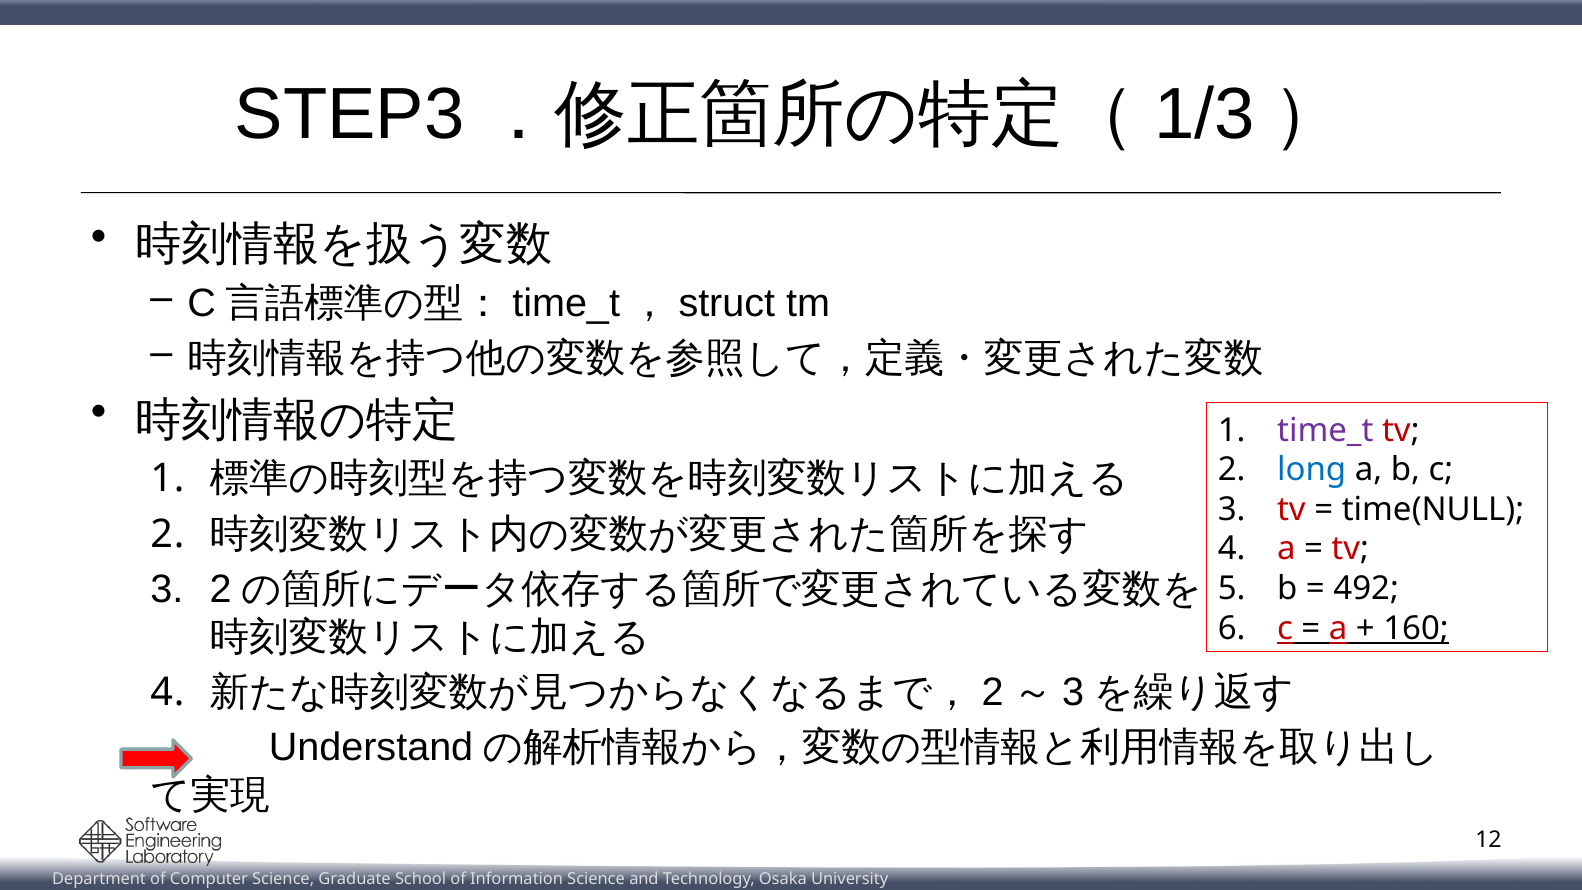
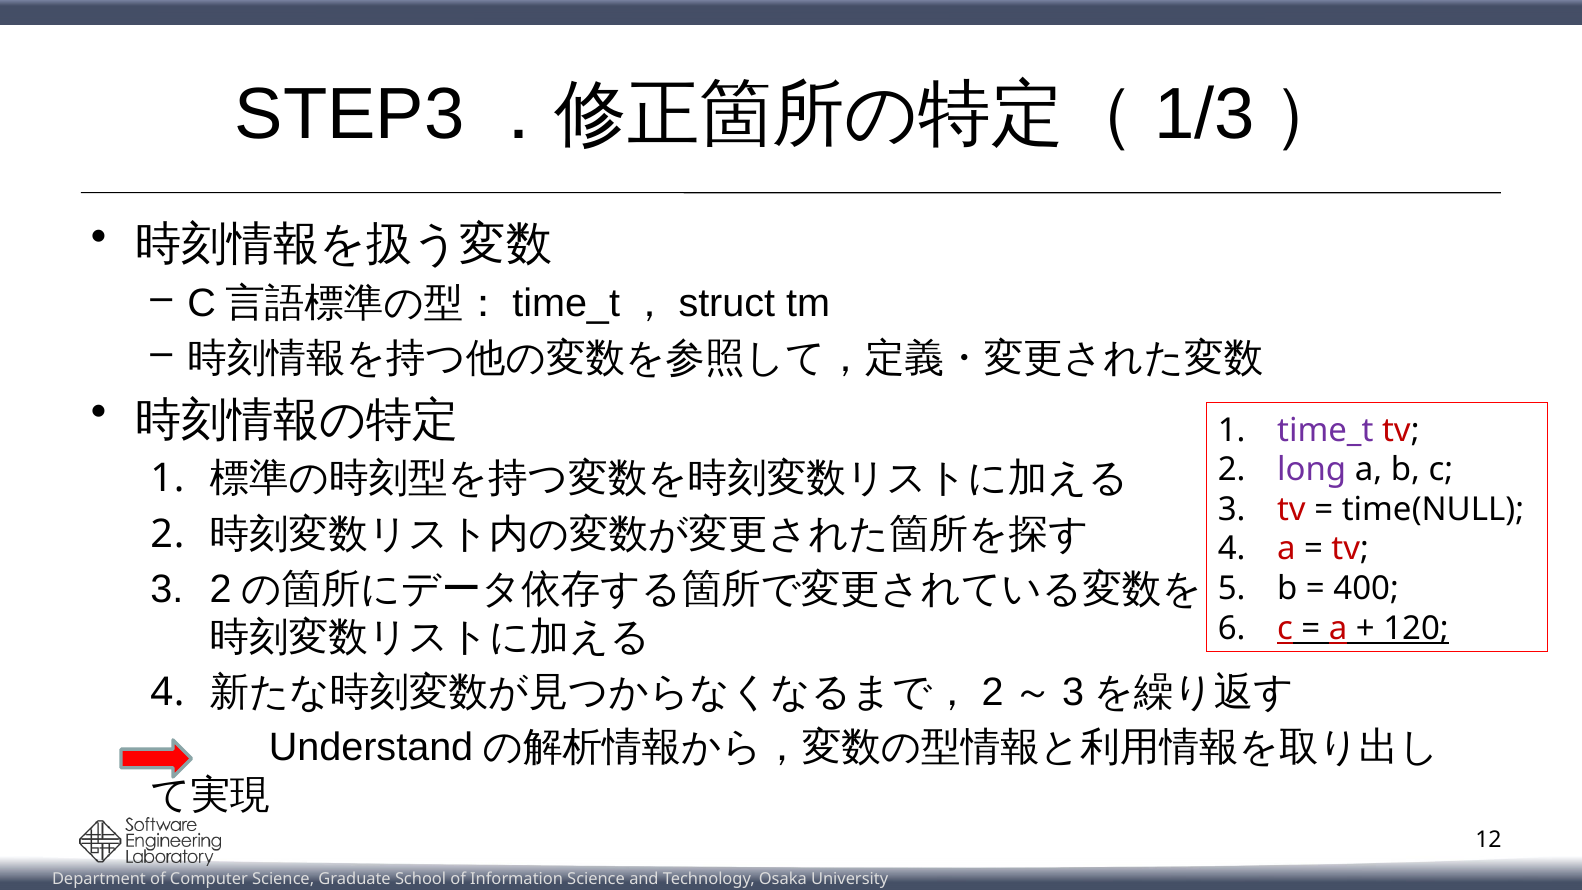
long colour: blue -> purple (1312, 470)
492: 492 -> 400 (1366, 589)
160: 160 -> 120 (1416, 628)
